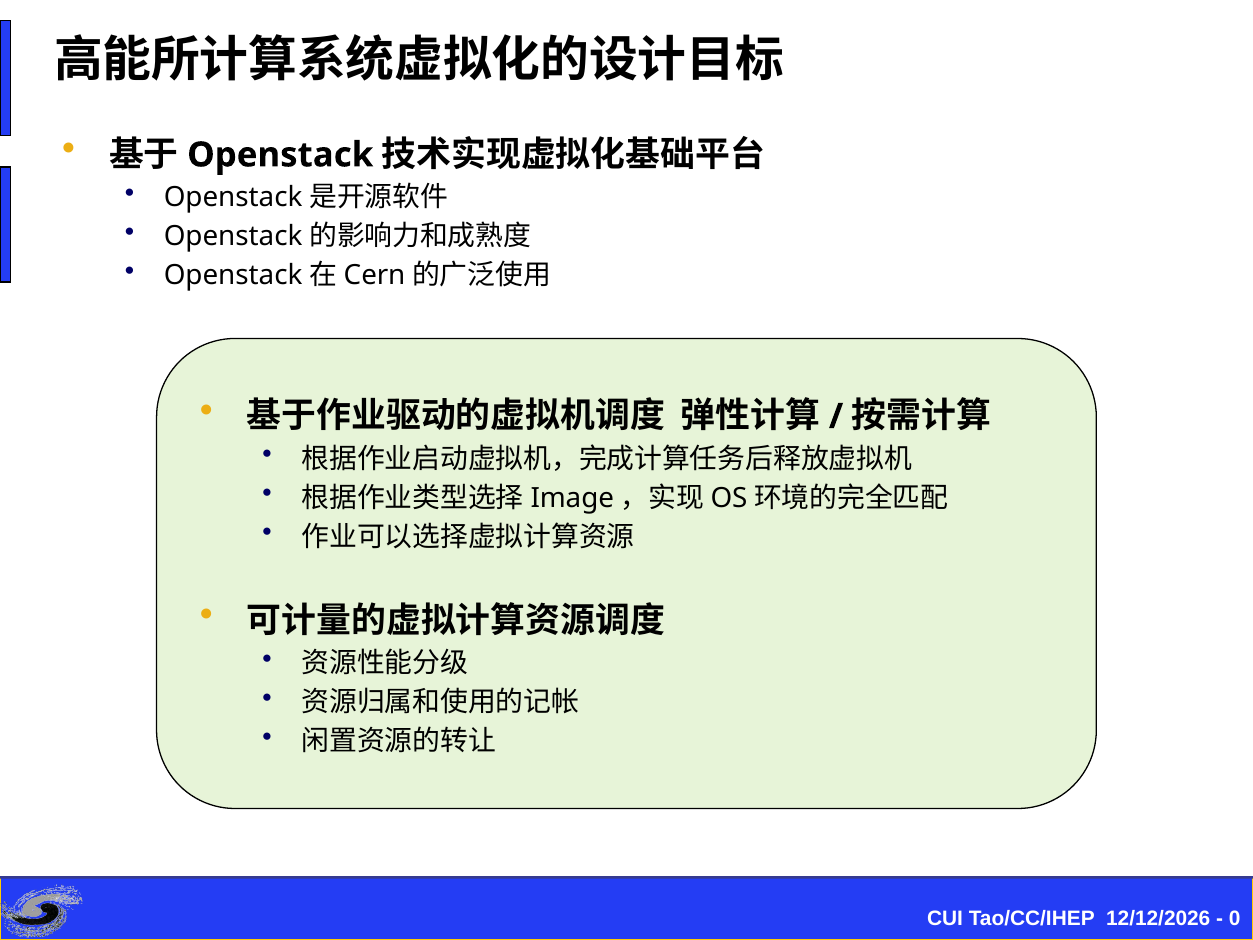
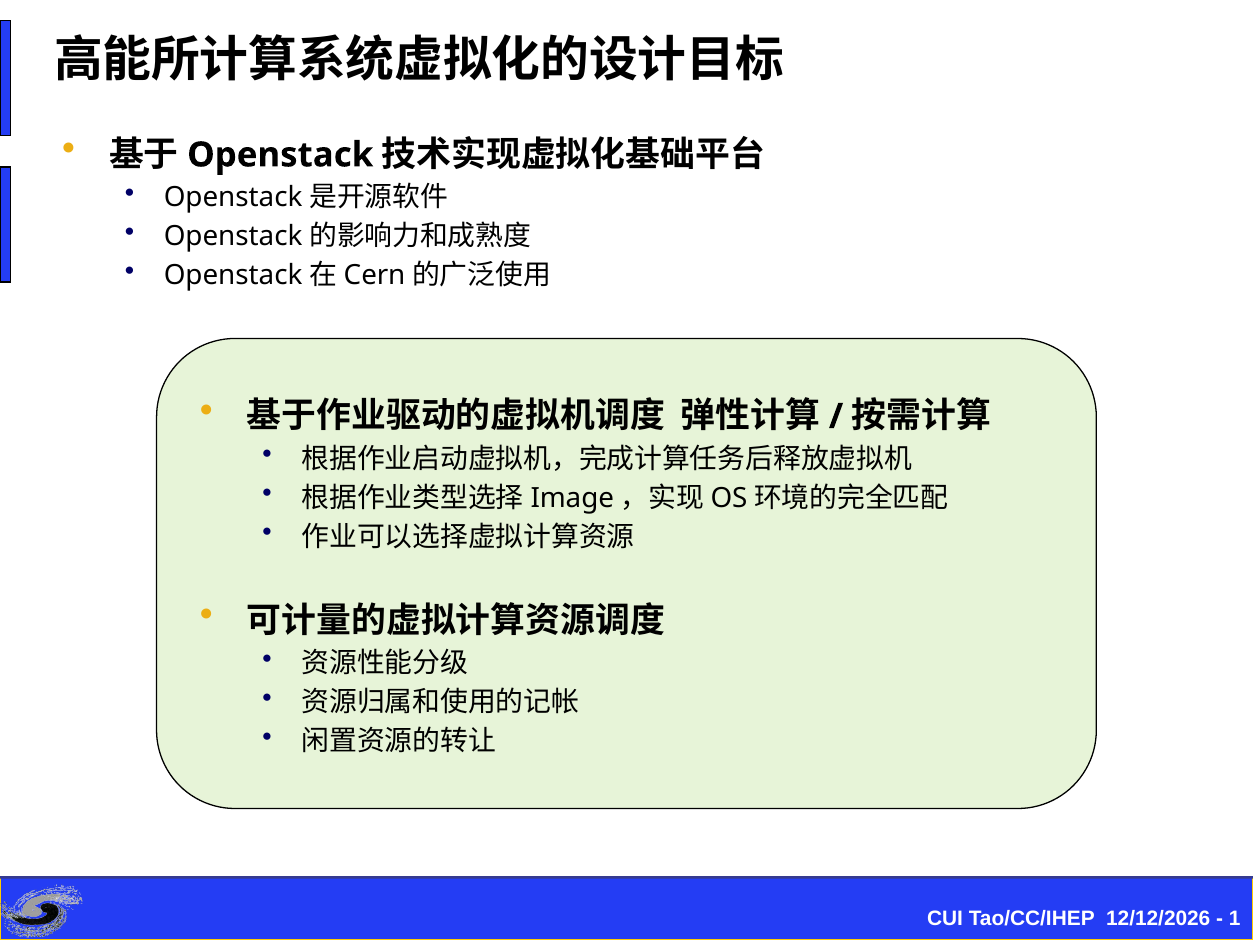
0: 0 -> 1 (1235, 918)
